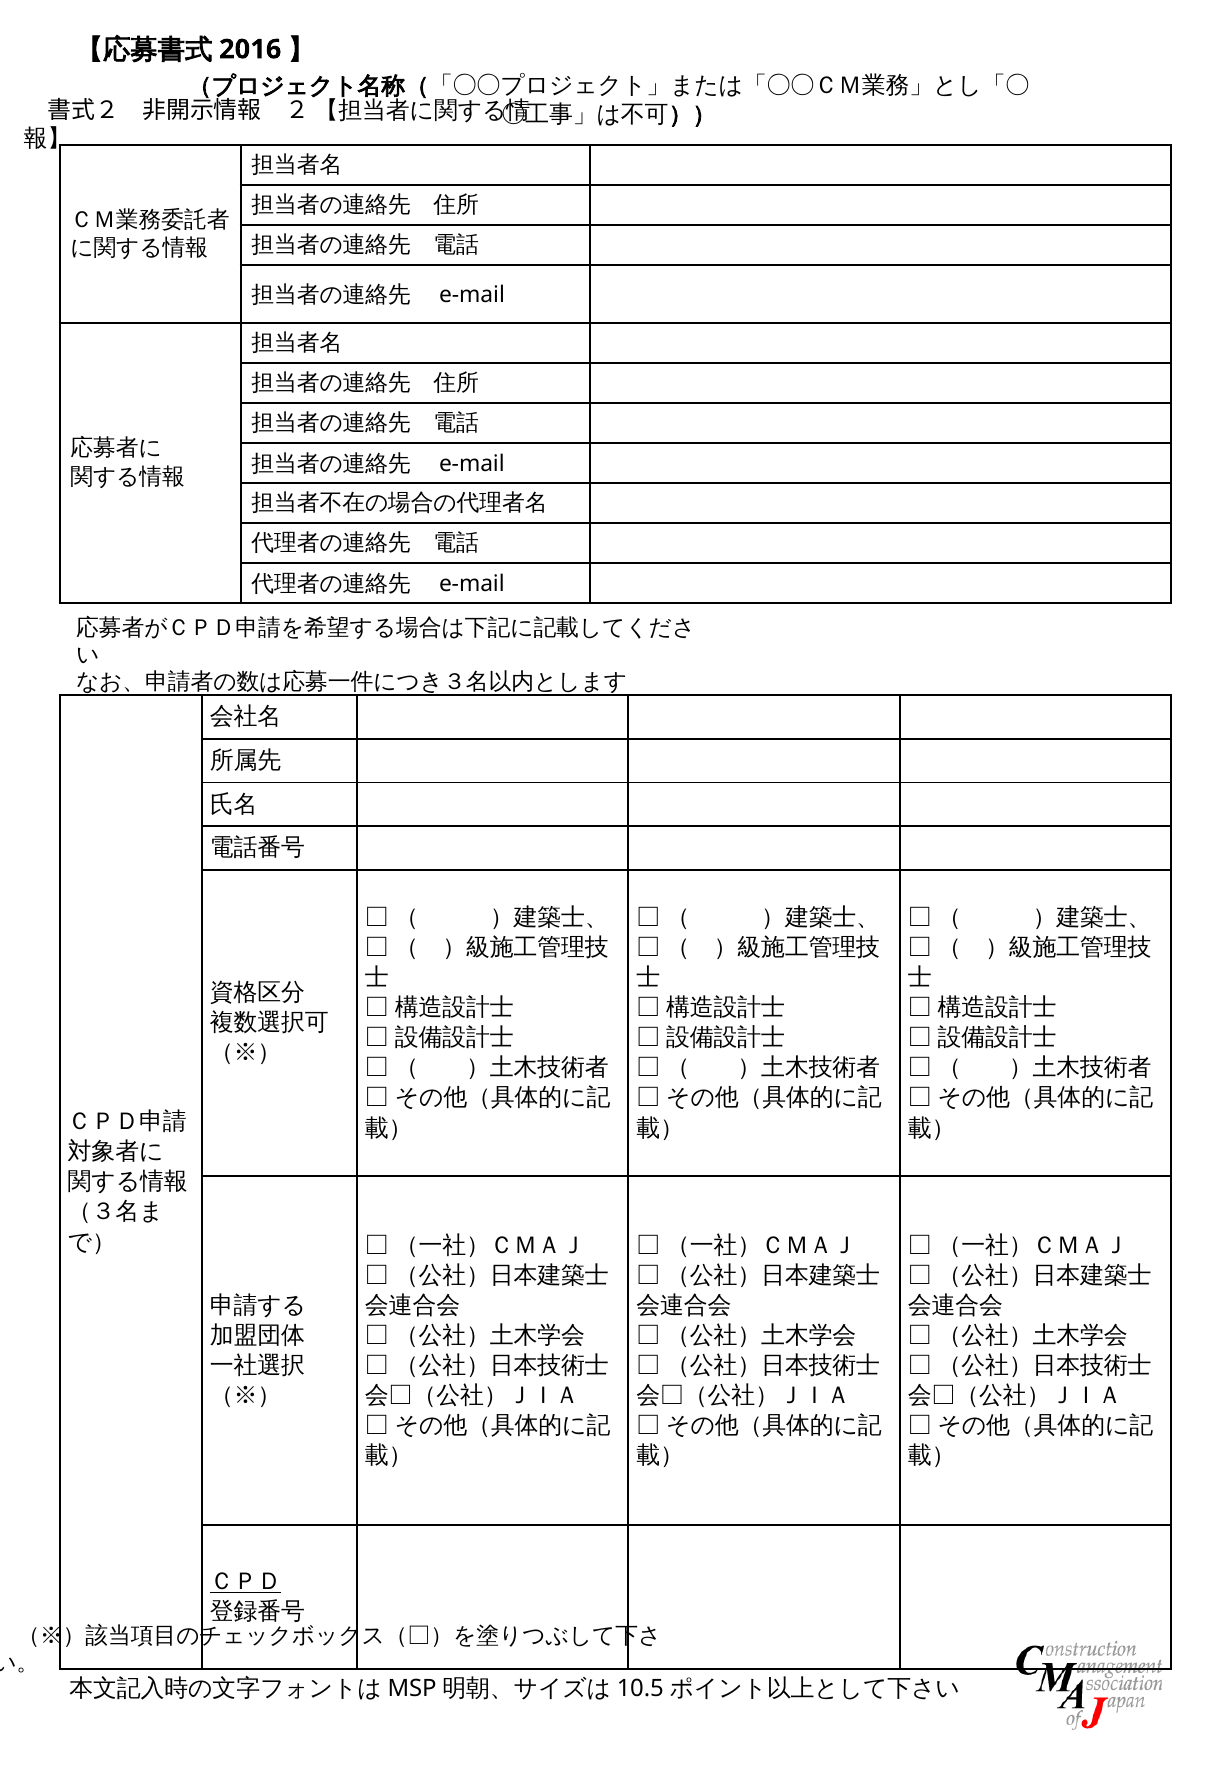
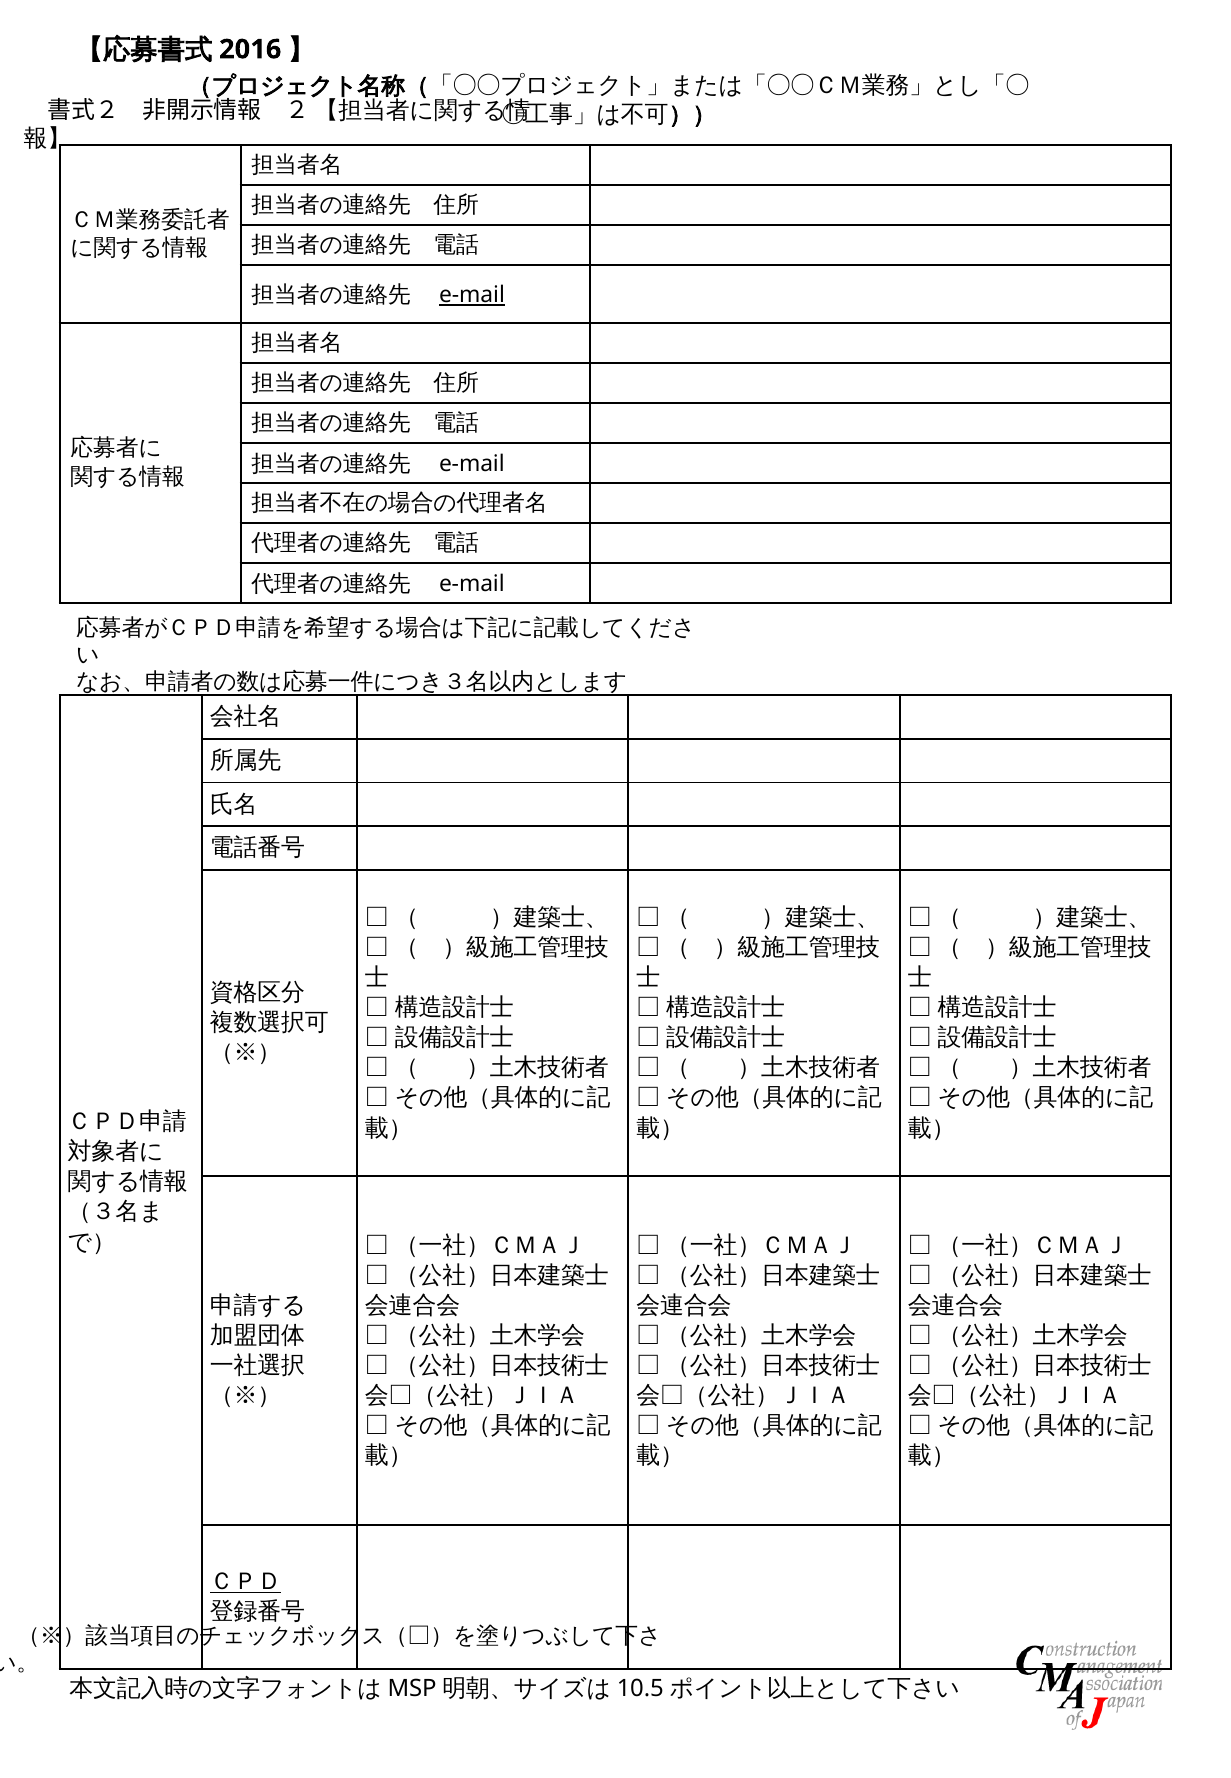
e-mail underline: none -> present (472, 295)
